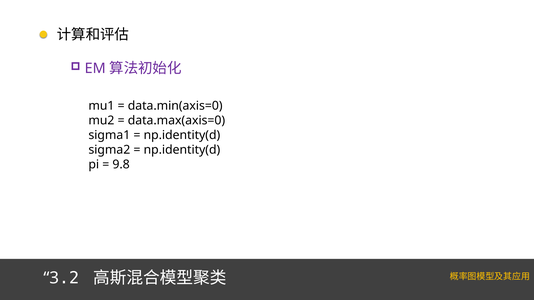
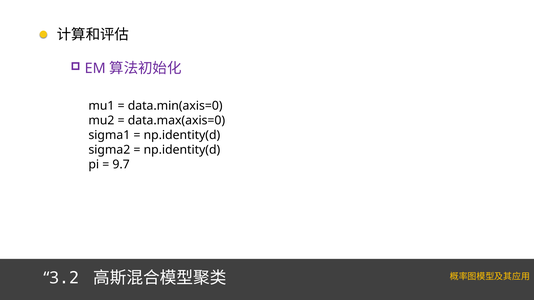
9.8: 9.8 -> 9.7 (121, 165)
